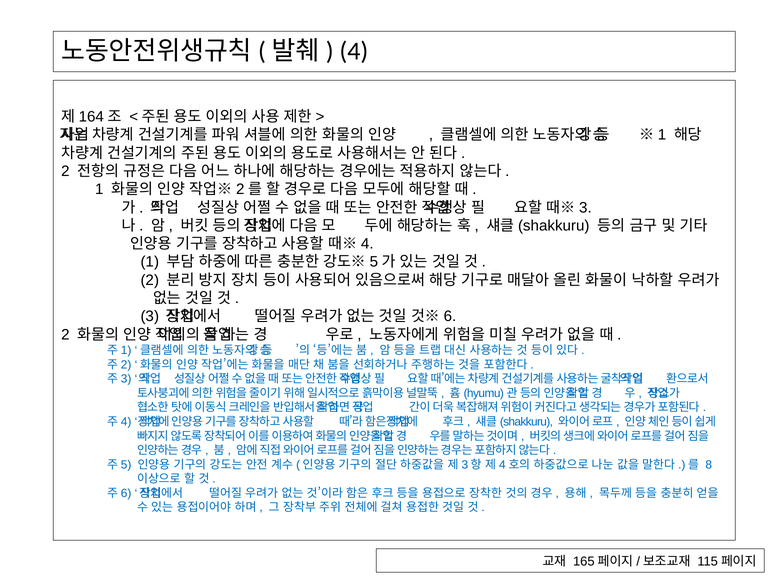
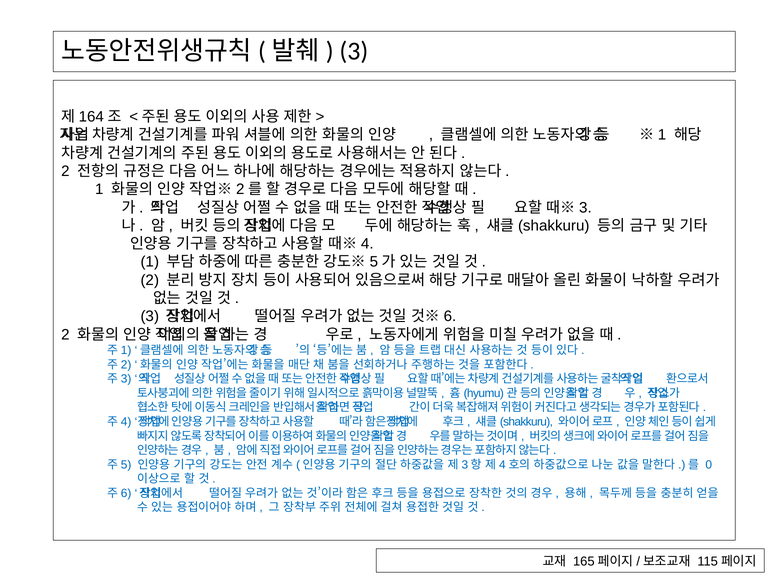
4: 4 -> 3 (354, 51)
8: 8 -> 0 (709, 464)
